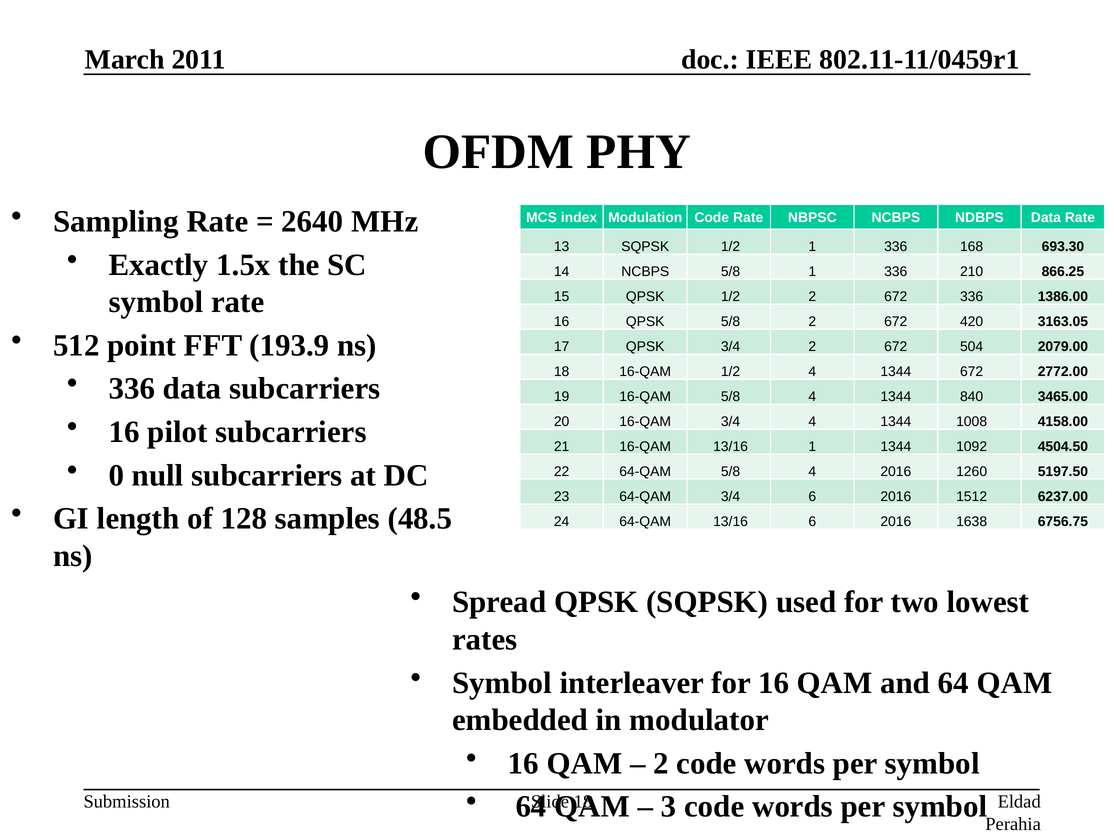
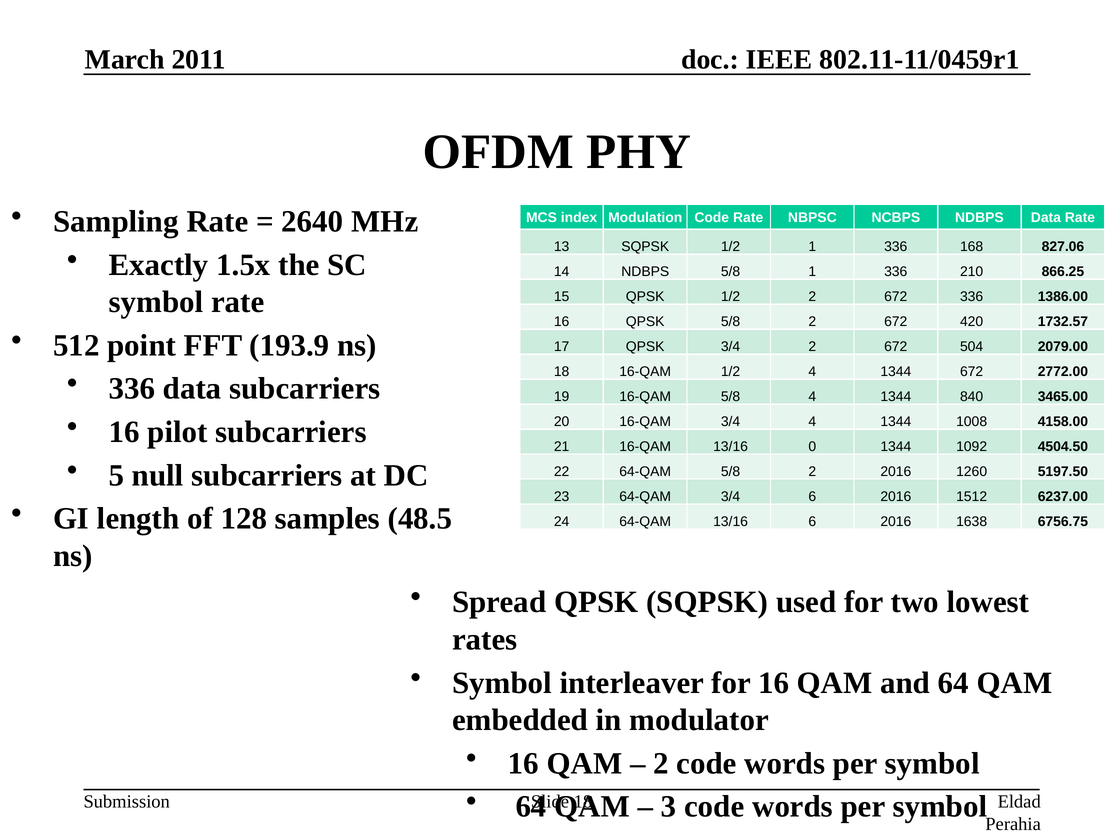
693.30: 693.30 -> 827.06 (1063, 247)
14 NCBPS: NCBPS -> NDBPS (645, 272)
3163.05: 3163.05 -> 1732.57 (1063, 321)
13/16 1: 1 -> 0 (812, 446)
0: 0 -> 5 (116, 475)
64-QAM 5/8 4: 4 -> 2 (812, 471)
